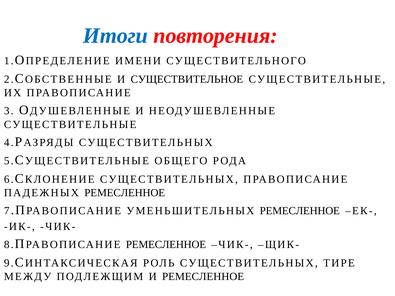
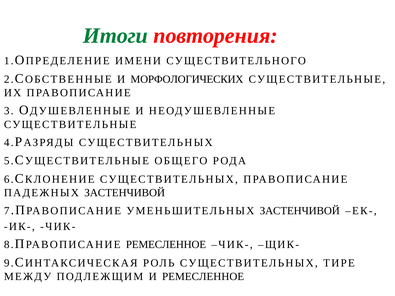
Итоги colour: blue -> green (115, 36)
СУЩЕСТВИТЕЛЬНОЕ: СУЩЕСТВИТЕЛЬНОЕ -> МОРФОЛОГИЧЕСКИХ (187, 79)
ПАДЕЖНЫХ РЕМЕСЛЕННОЕ: РЕМЕСЛЕННОЕ -> ЗАСТЕНЧИВОЙ (125, 193)
УМЕНЬШИТЕЛЬНЫХ РЕМЕСЛЕННОЕ: РЕМЕСЛЕННОЕ -> ЗАСТЕНЧИВОЙ (300, 211)
